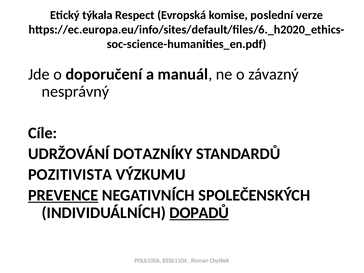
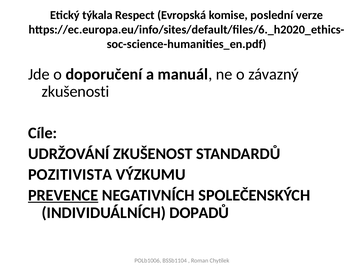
nesprávný: nesprávný -> zkušenosti (75, 92)
DOTAZNÍKY: DOTAZNÍKY -> ZKUŠENOST (153, 154)
DOPADŮ underline: present -> none (199, 213)
